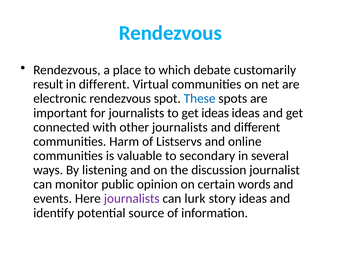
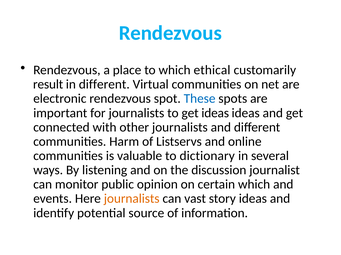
debate: debate -> ethical (212, 70)
secondary: secondary -> dictionary (207, 156)
certain words: words -> which (254, 185)
journalists colour: purple -> orange (132, 199)
lurk: lurk -> vast (195, 199)
